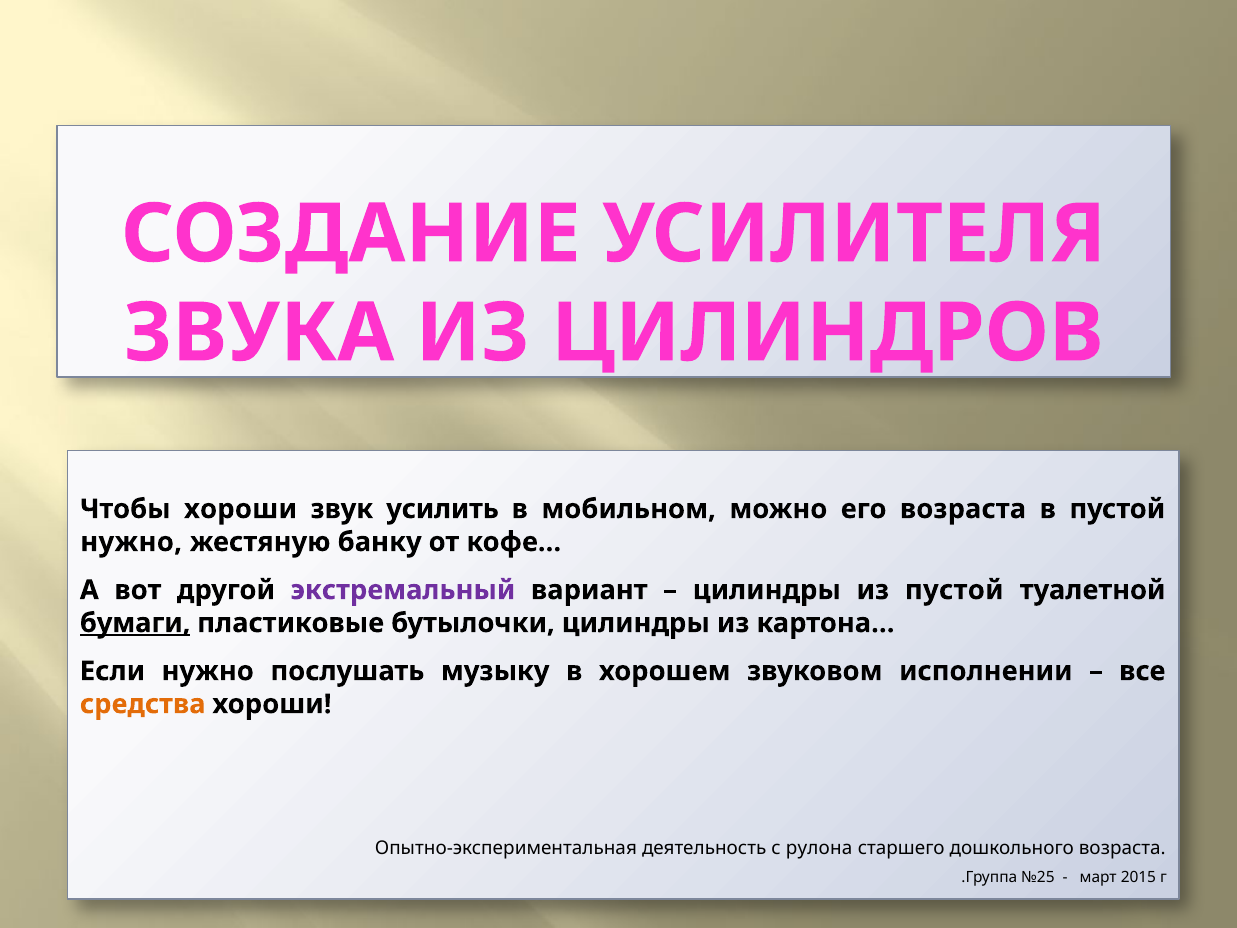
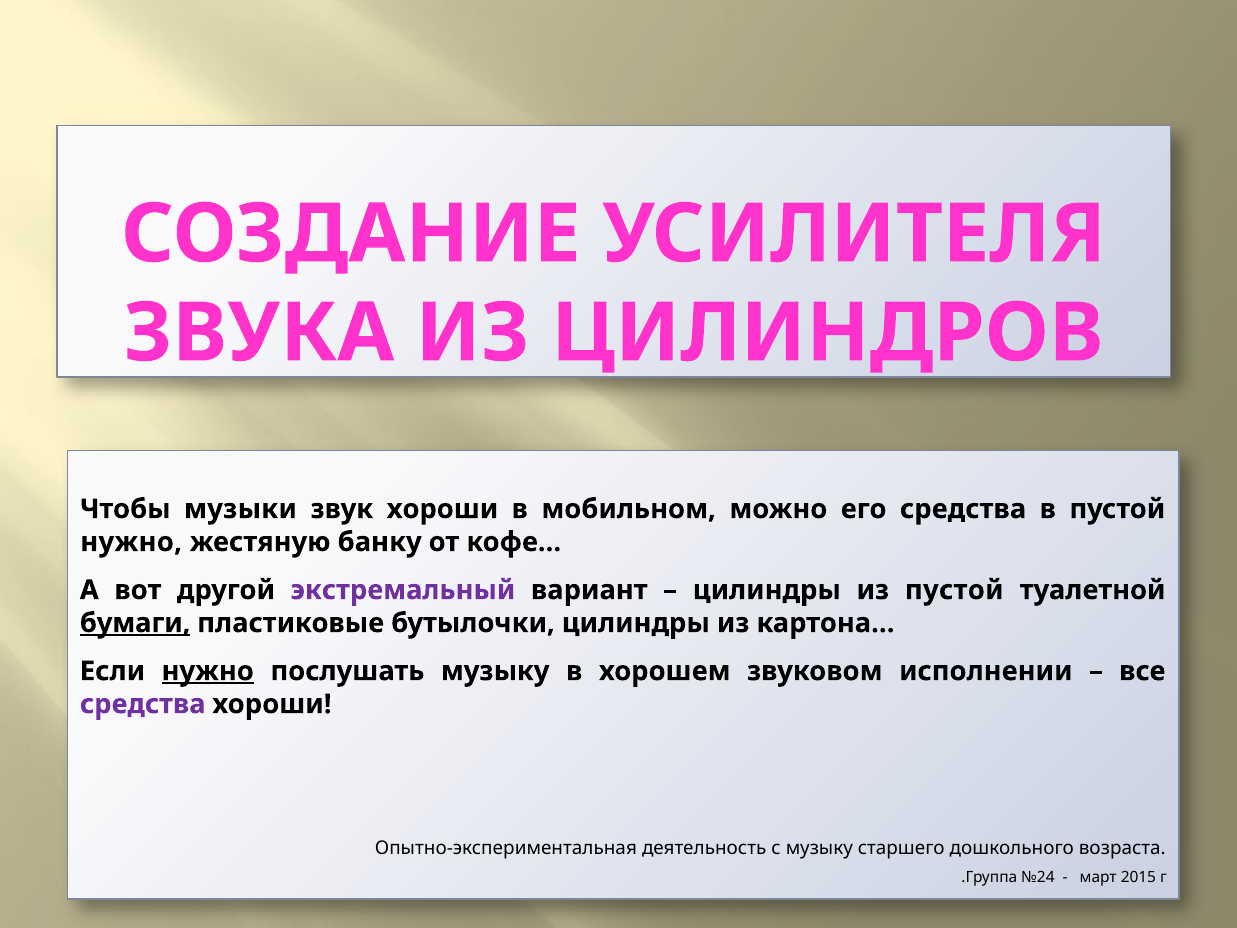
Чтобы хороши: хороши -> музыки (240, 509)
звук усилить: усилить -> хороши (442, 509)
его возраста: возраста -> средства (963, 509)
нужно underline: none -> present (208, 671)
средства colour: orange -> purple (143, 704)
с рулона: рулона -> музыку (819, 849)
№25: №25 -> №24 (1038, 877)
